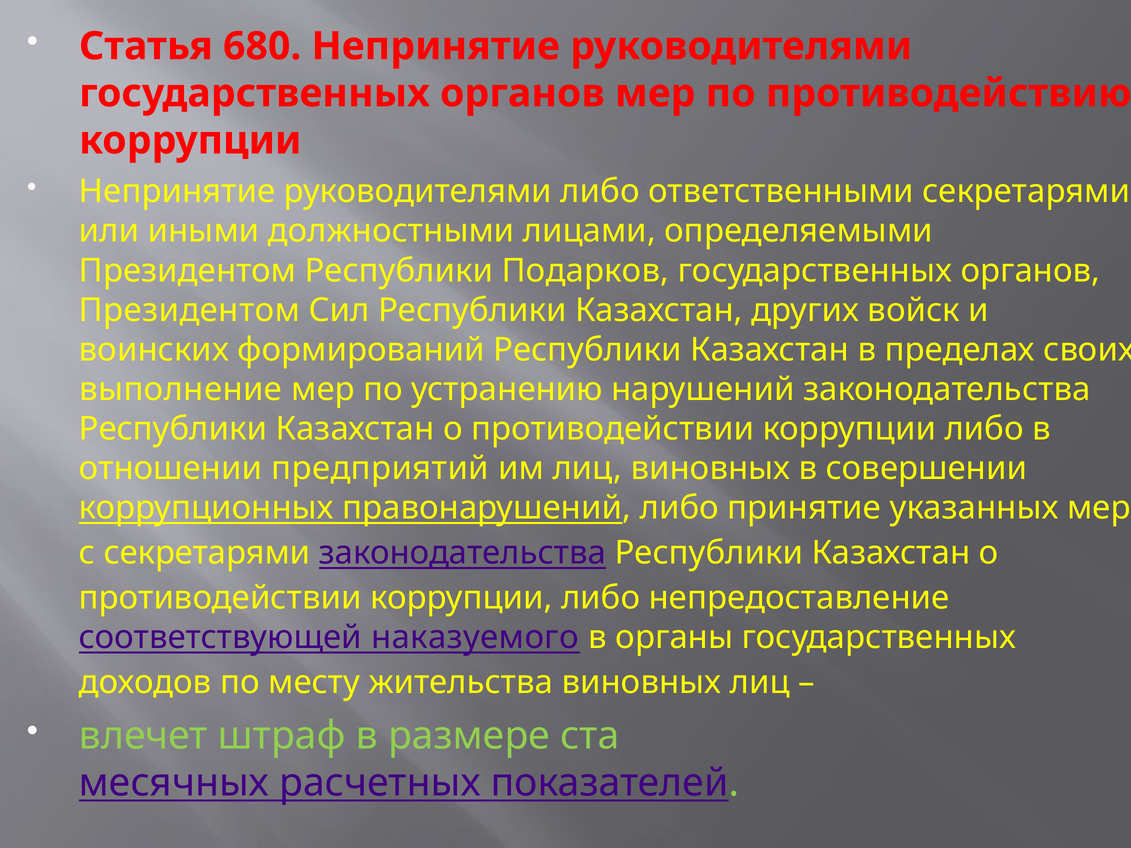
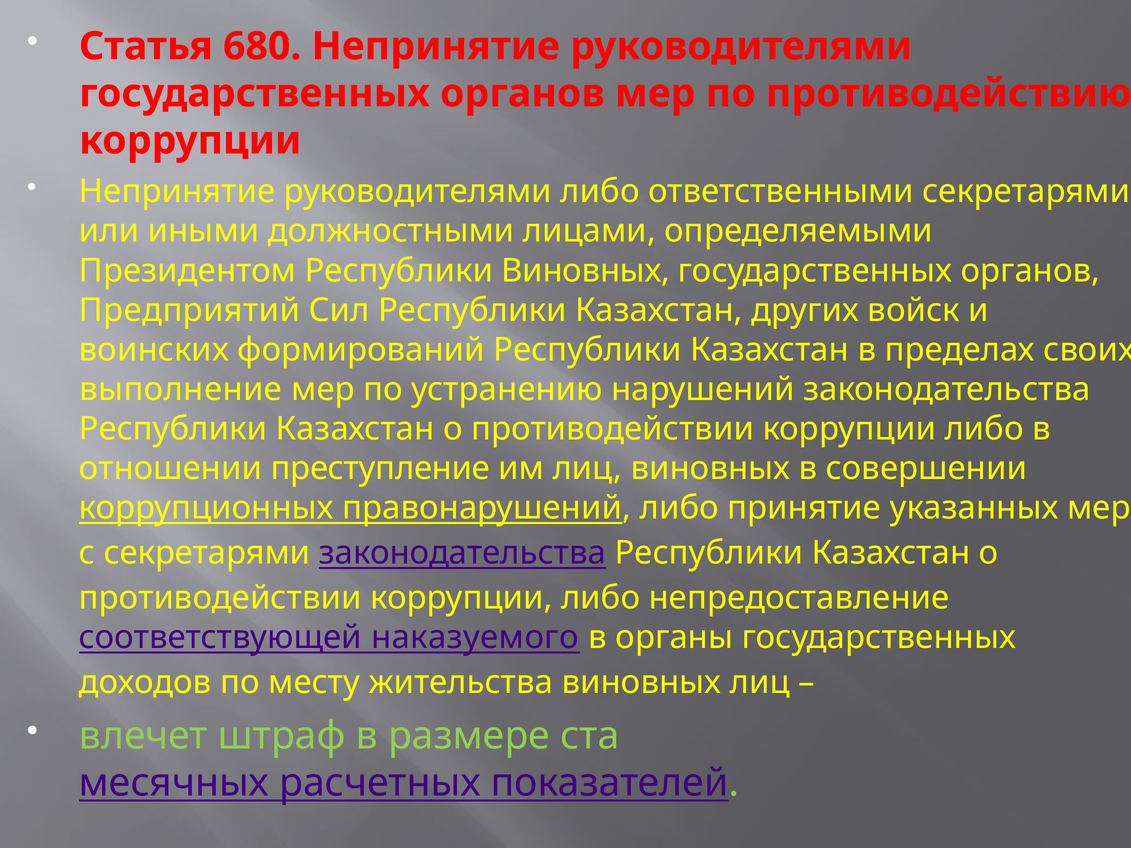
Республики Подарков: Подарков -> Виновных (586, 271)
Президентом: Президентом -> Предприятий (190, 310)
предприятий: предприятий -> преступление (380, 469)
